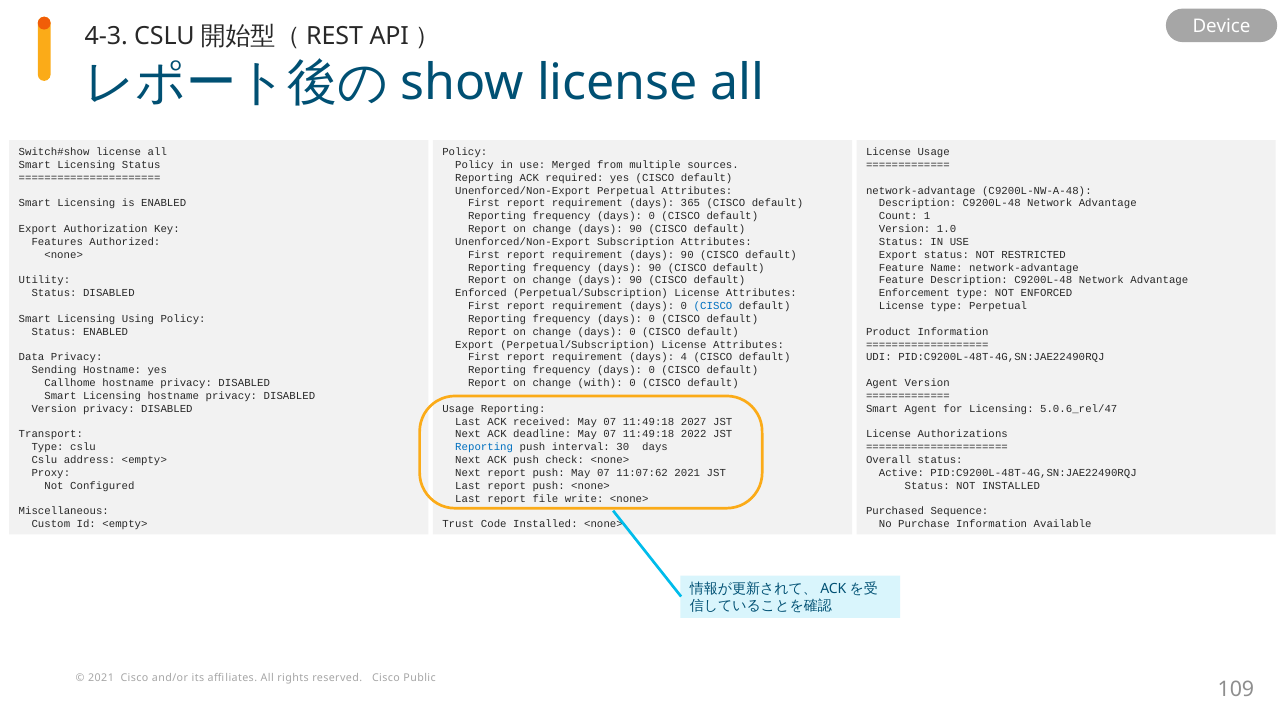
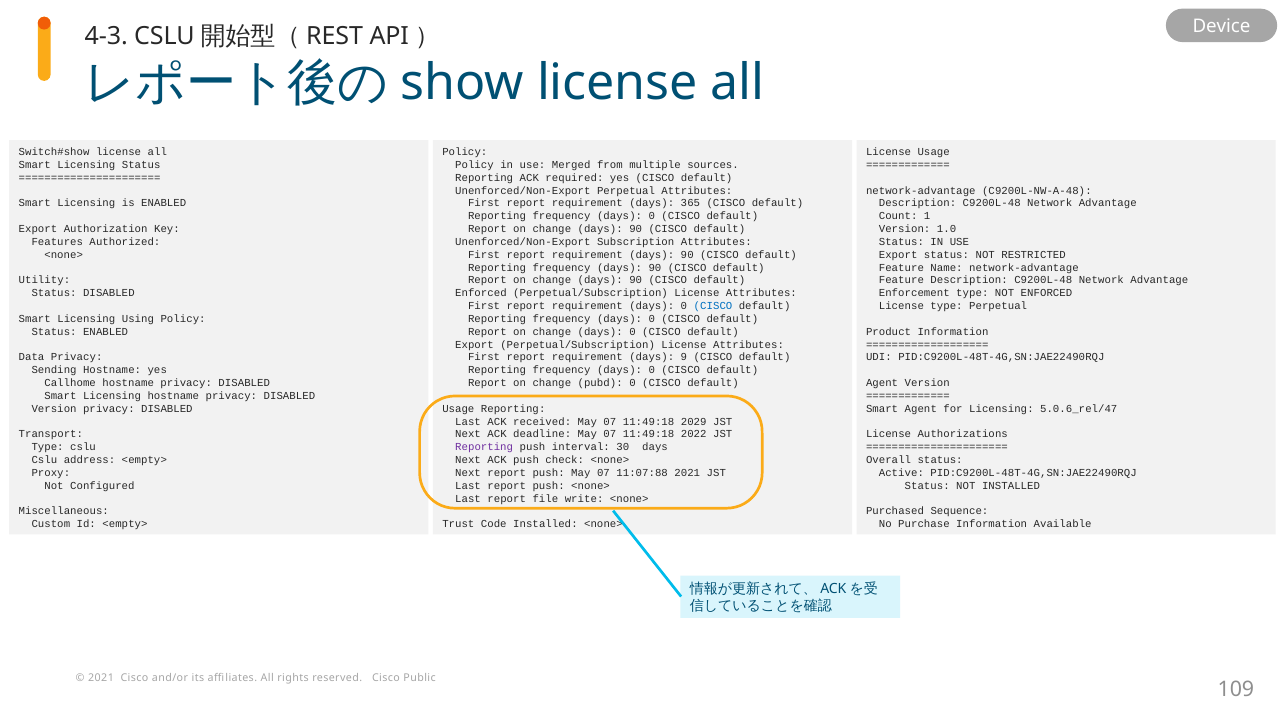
4: 4 -> 9 (684, 357)
with: with -> pubd (600, 383)
2027: 2027 -> 2029 (694, 421)
Reporting colour: blue -> purple (484, 447)
11:07:62: 11:07:62 -> 11:07:88 (642, 473)
